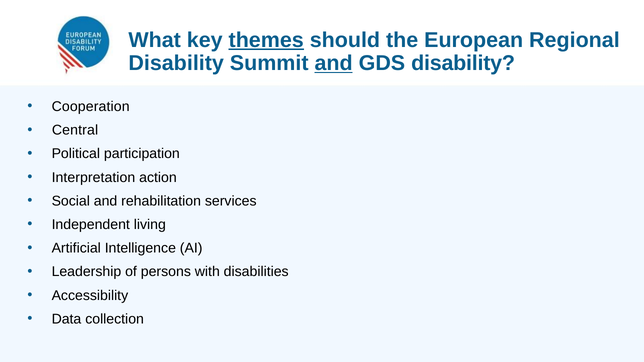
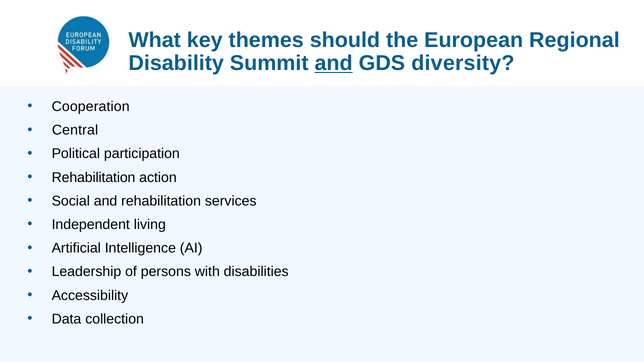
themes underline: present -> none (266, 40)
GDS disability: disability -> diversity (463, 63)
Interpretation: Interpretation -> Rehabilitation (94, 177)
